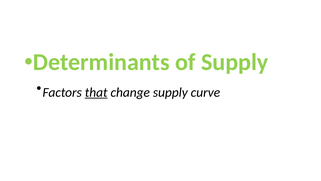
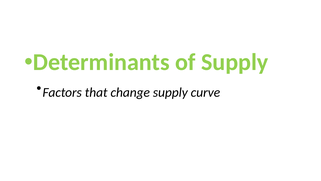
that underline: present -> none (96, 92)
